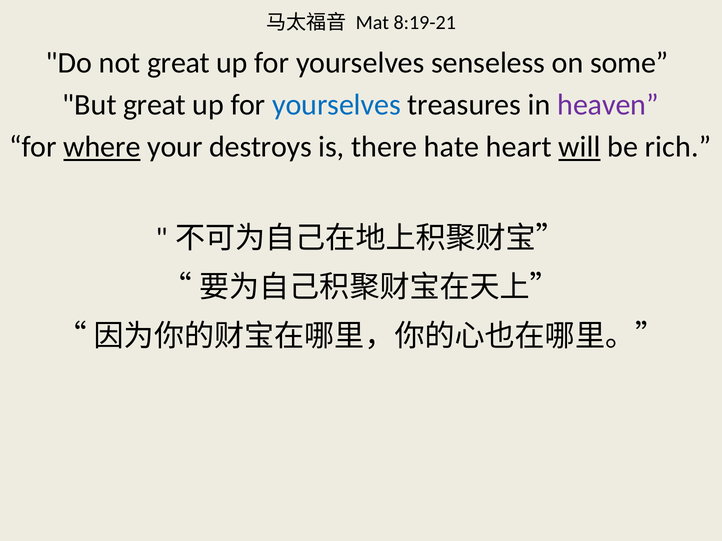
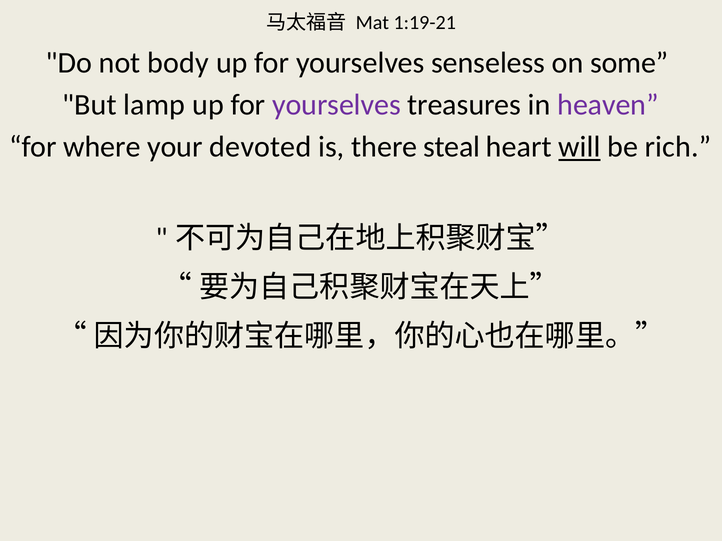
8:19-21: 8:19-21 -> 1:19-21 (425, 23)
not great: great -> body (178, 63)
But great: great -> lamp (154, 105)
yourselves colour: blue -> purple (337, 105)
where underline: present -> none (102, 147)
destroys: destroys -> devoted (260, 147)
hate: hate -> steal (452, 147)
